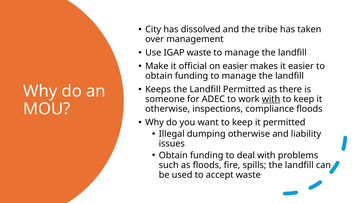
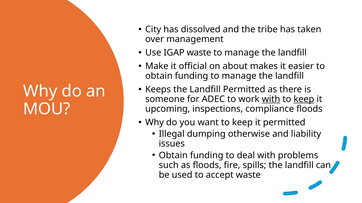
on easier: easier -> about (235, 66)
keep underline: none -> present (304, 99)
otherwise: otherwise -> upcoming (168, 109)
